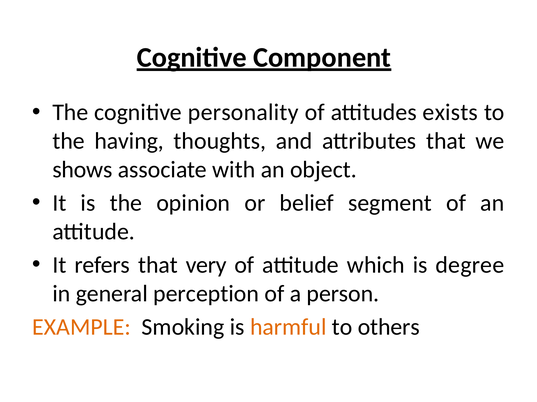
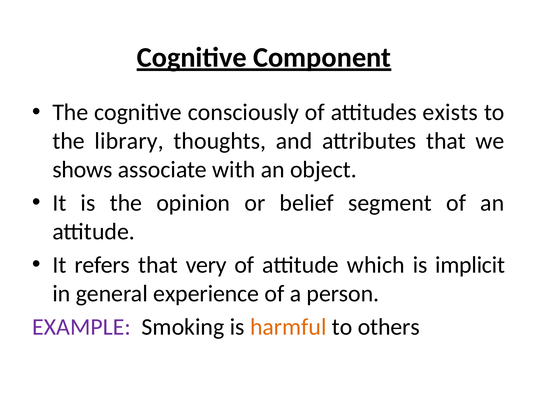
personality: personality -> consciously (243, 113)
having: having -> library (129, 141)
degree: degree -> implicit (470, 265)
perception: perception -> experience (206, 294)
EXAMPLE colour: orange -> purple (82, 328)
